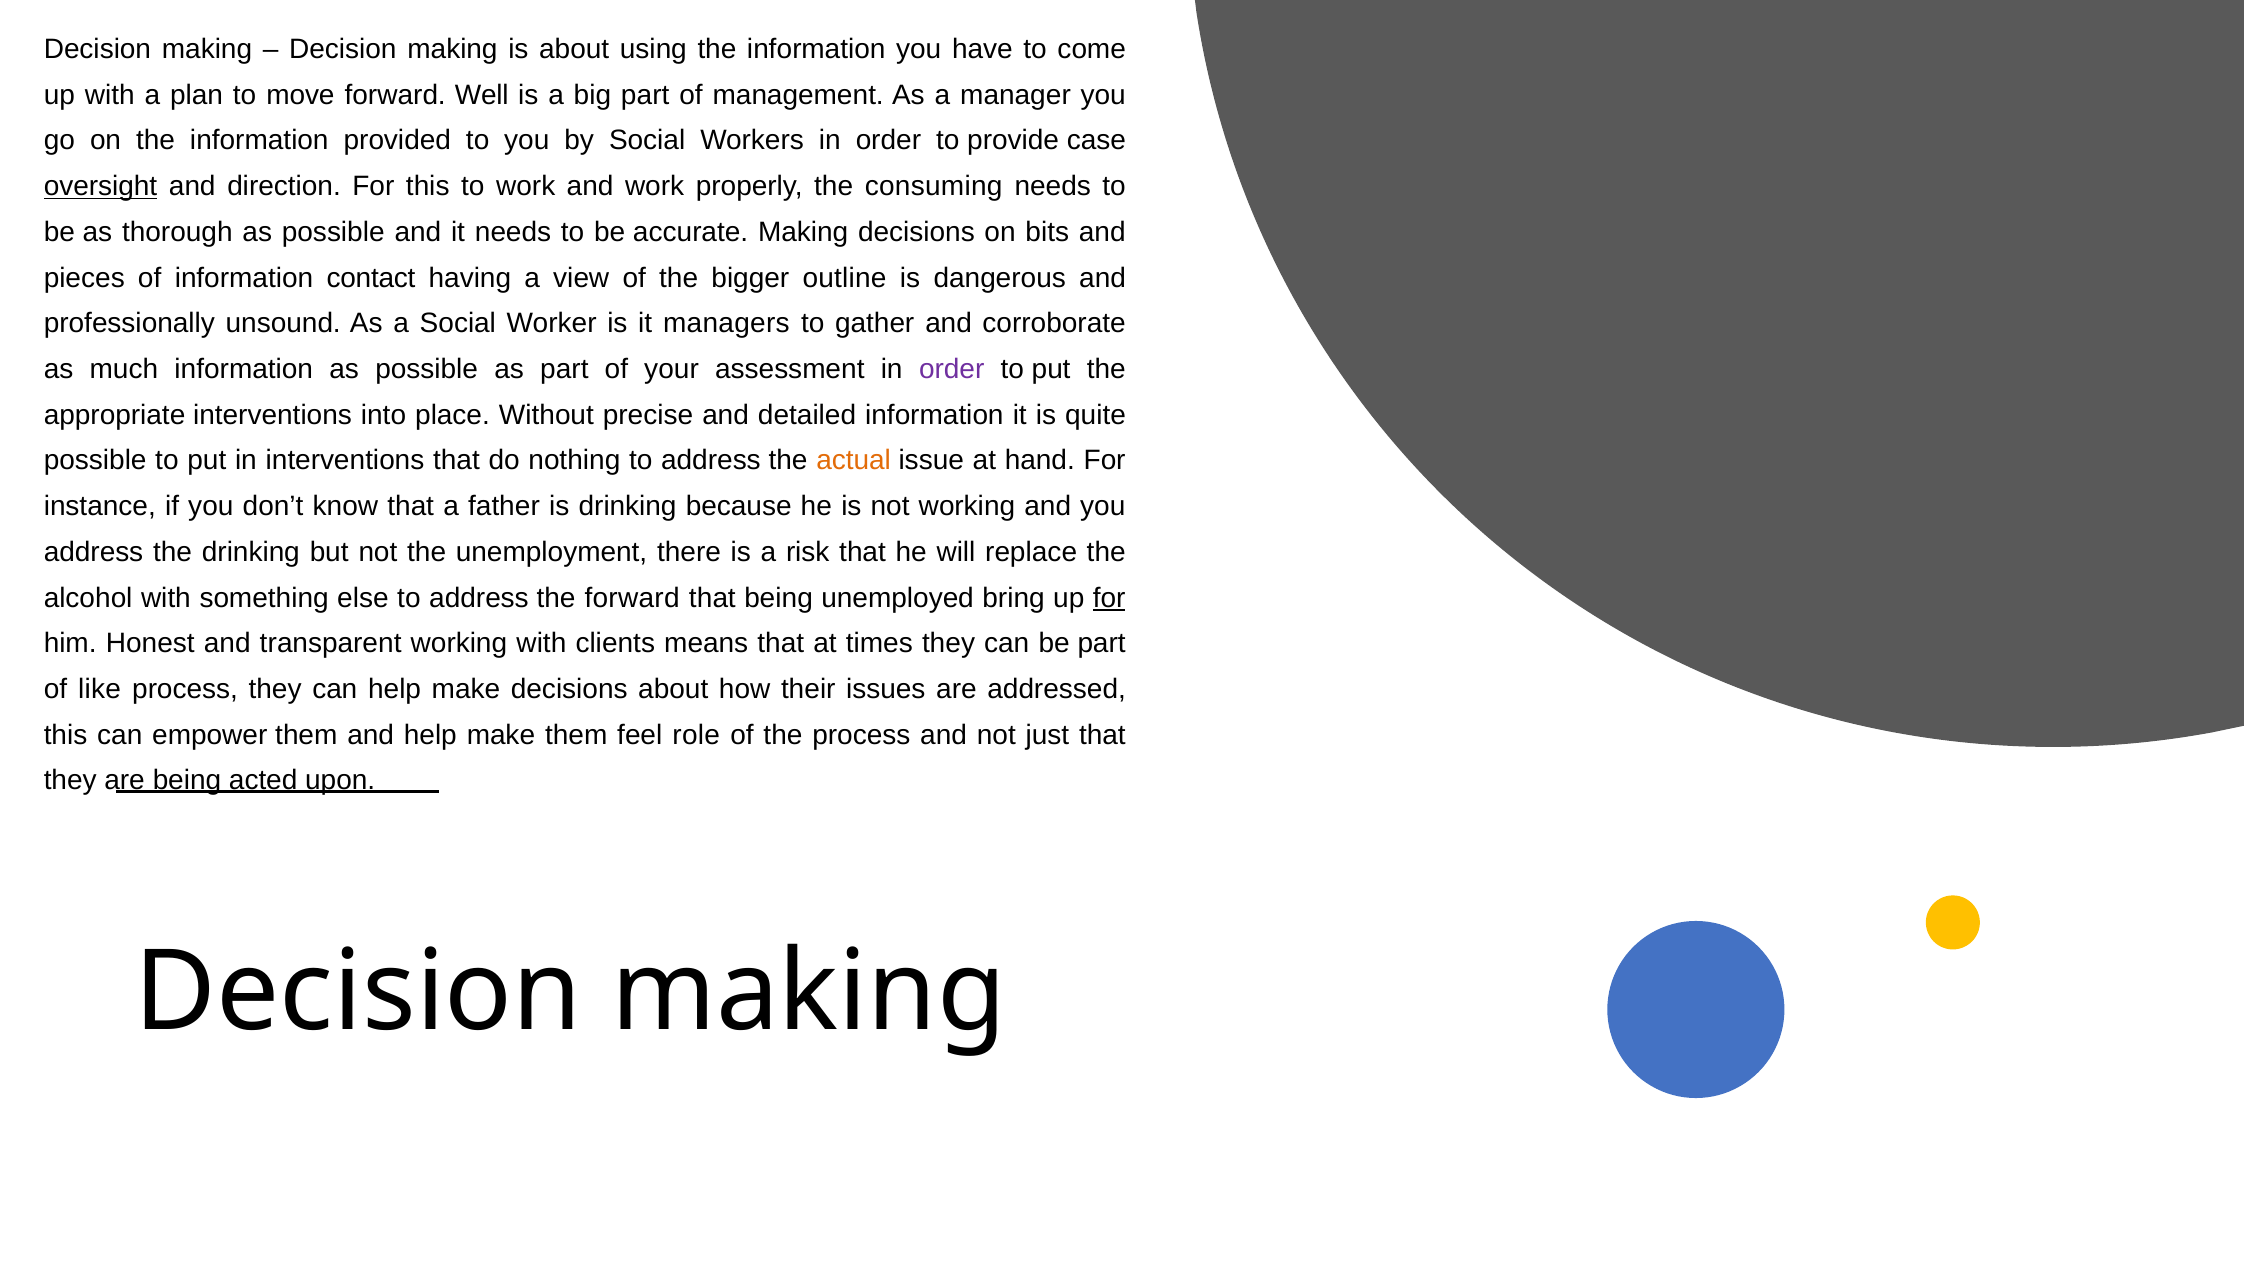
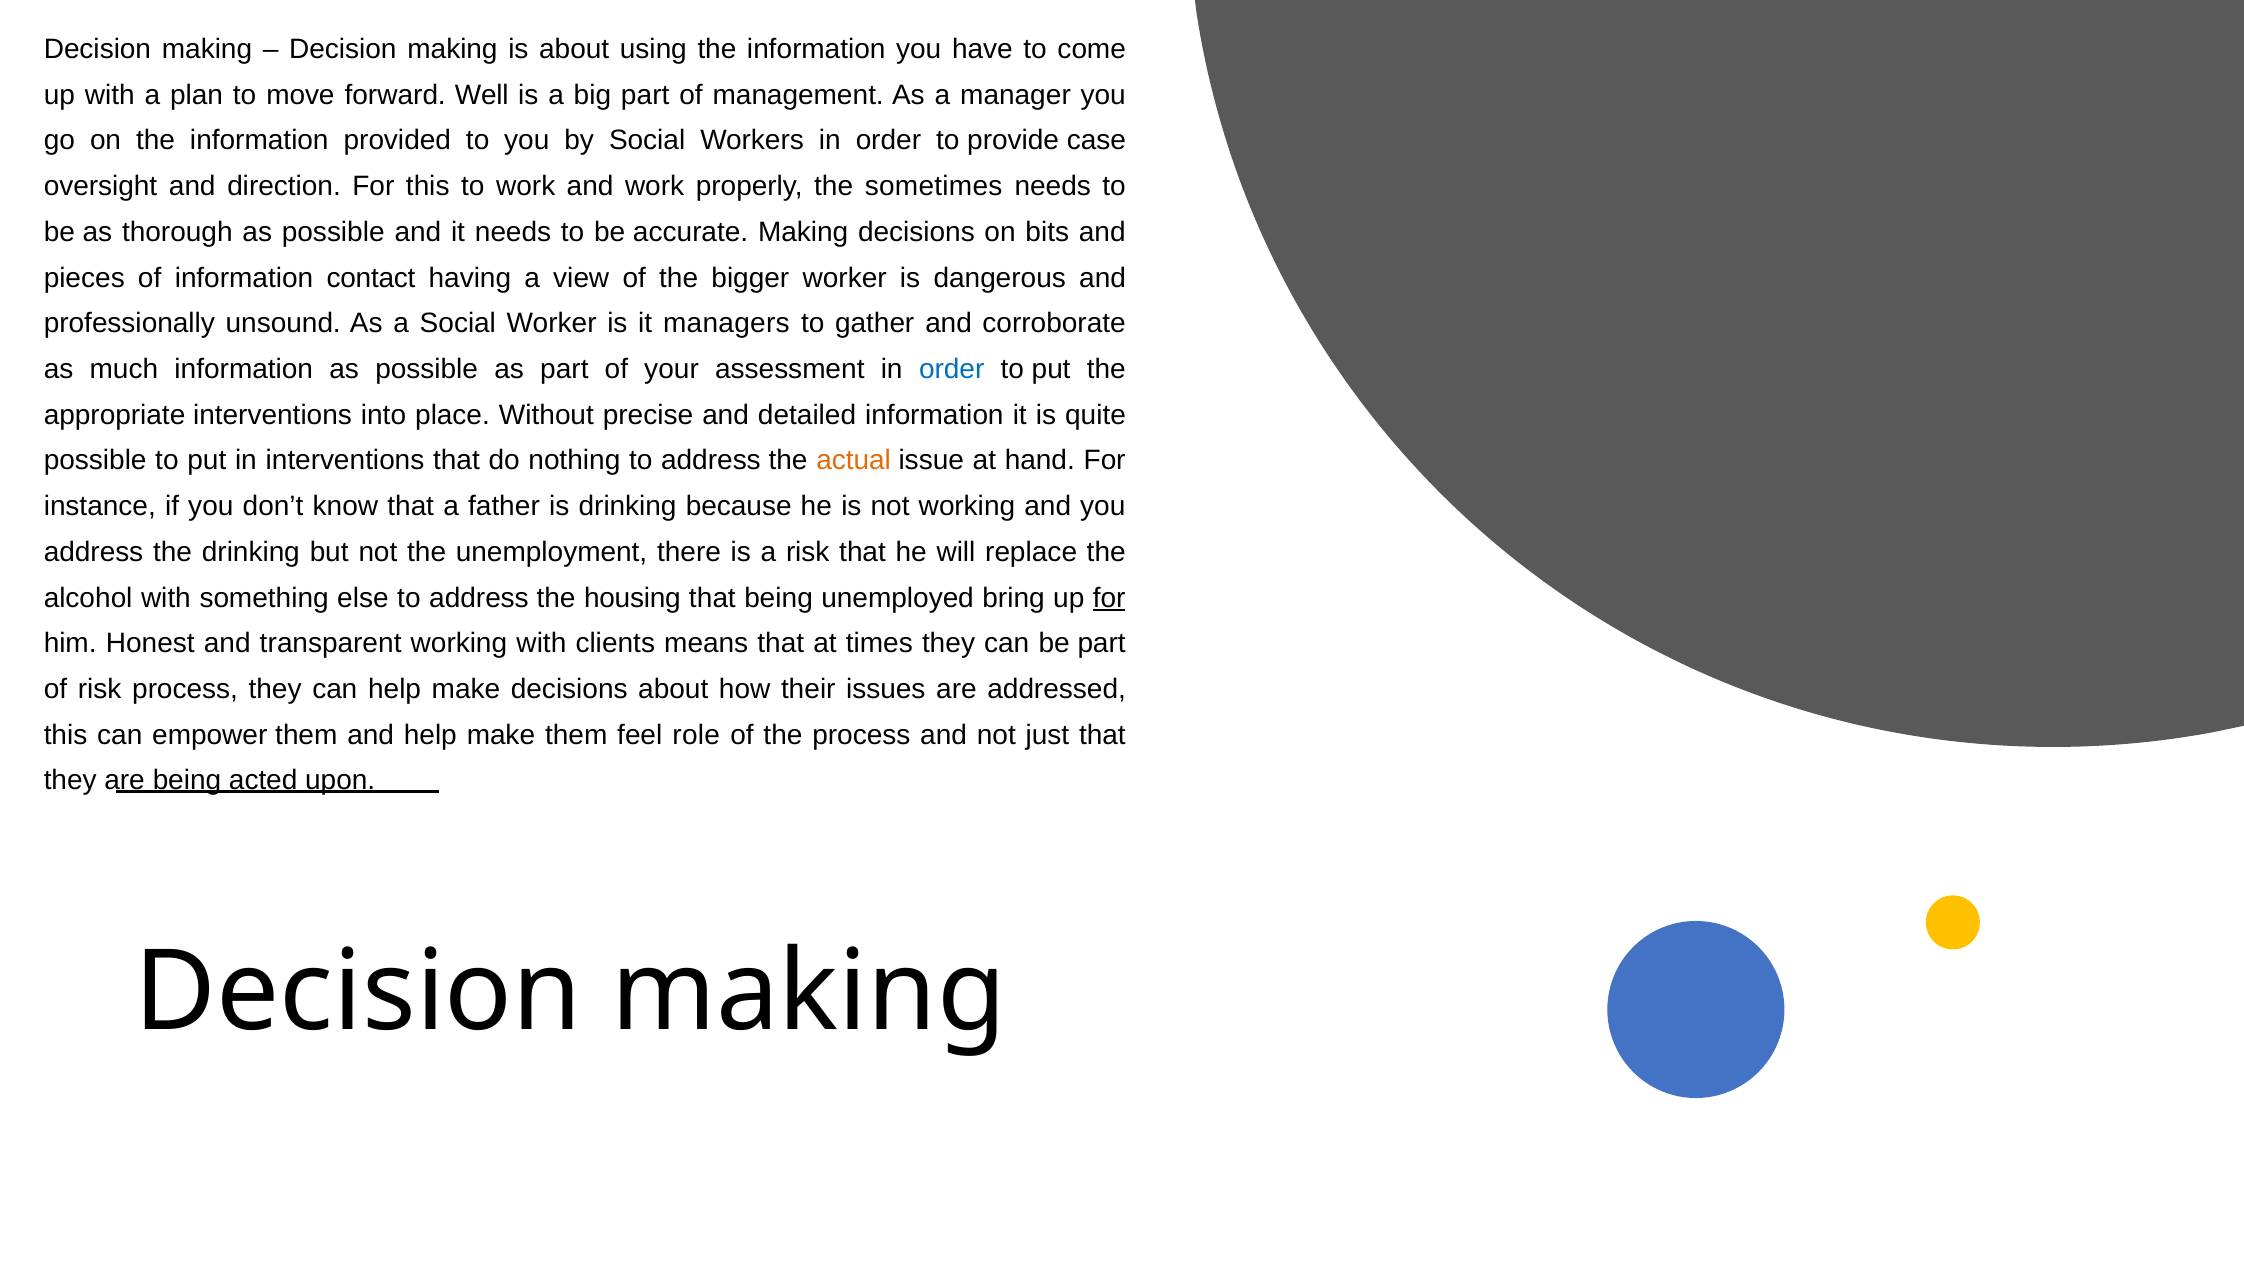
oversight underline: present -> none (101, 186)
consuming: consuming -> sometimes (934, 186)
bigger outline: outline -> worker (845, 278)
order colour: purple -> blue (952, 369)
the forward: forward -> housing (632, 598)
of like: like -> risk (100, 689)
